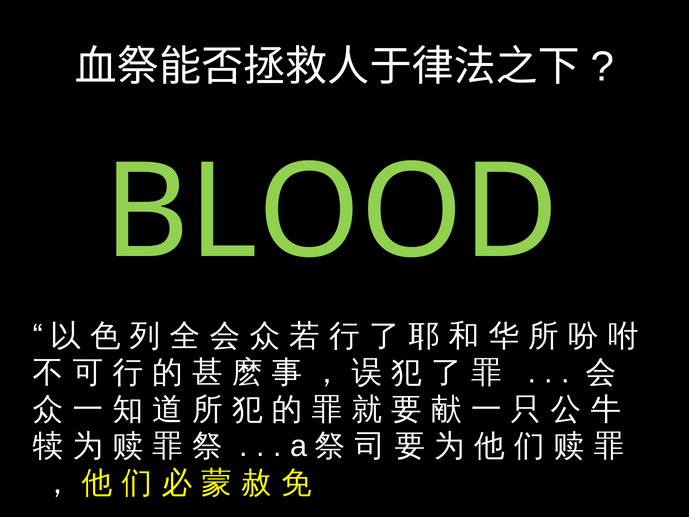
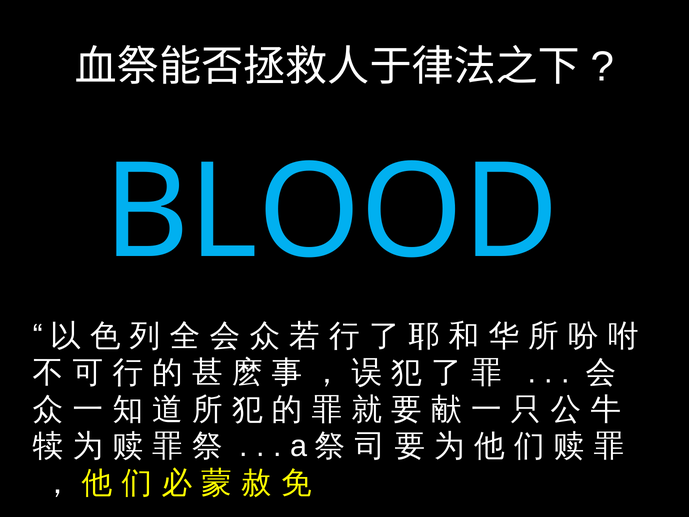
BLOOD colour: light green -> light blue (331, 212)
